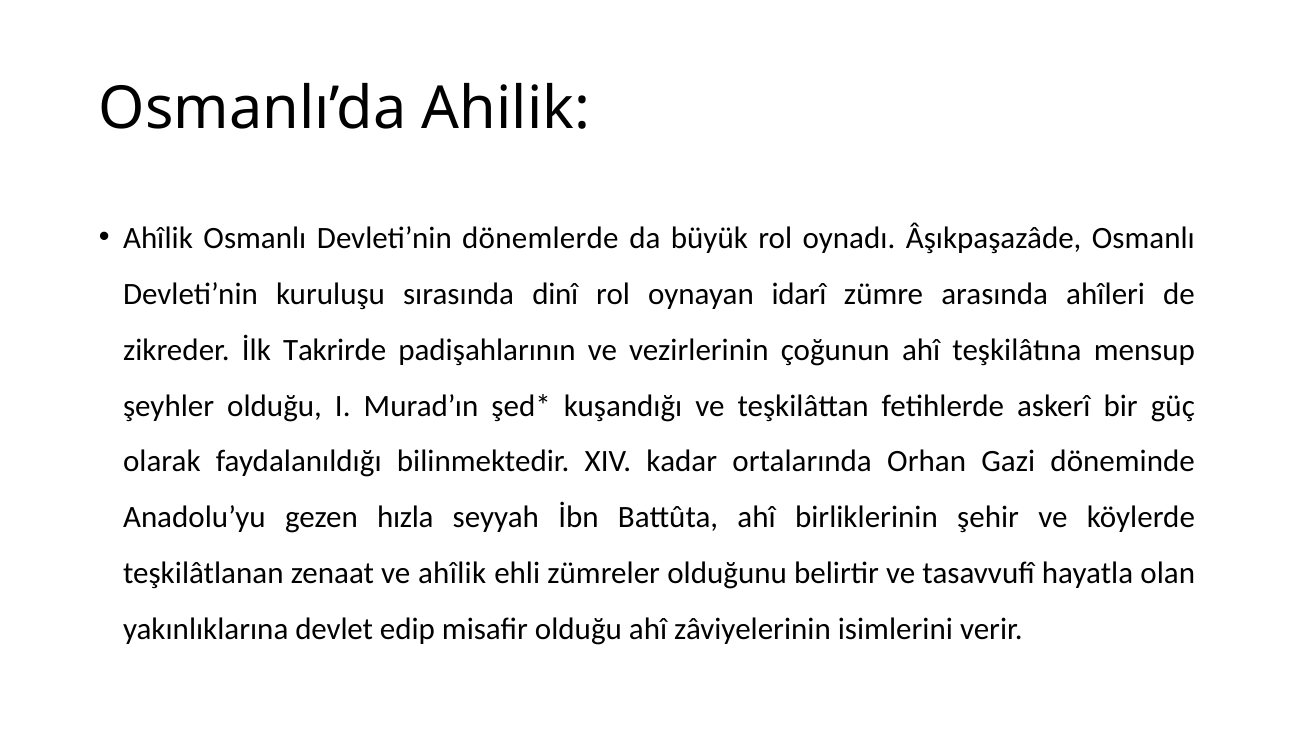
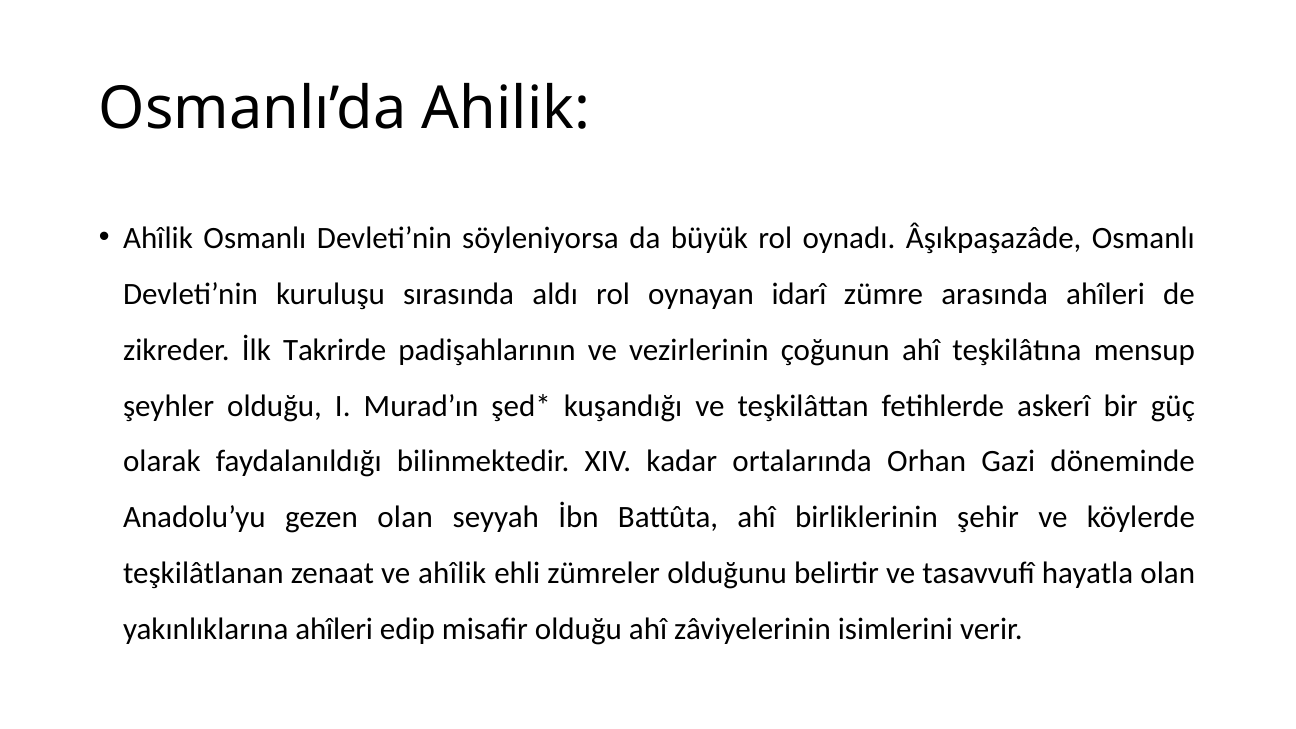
dönemlerde: dönemlerde -> söyleniyorsa (540, 238)
dinî: dinî -> aldı (555, 294)
gezen hızla: hızla -> olan (405, 517)
yakınlıklarına devlet: devlet -> ahîleri (334, 629)
